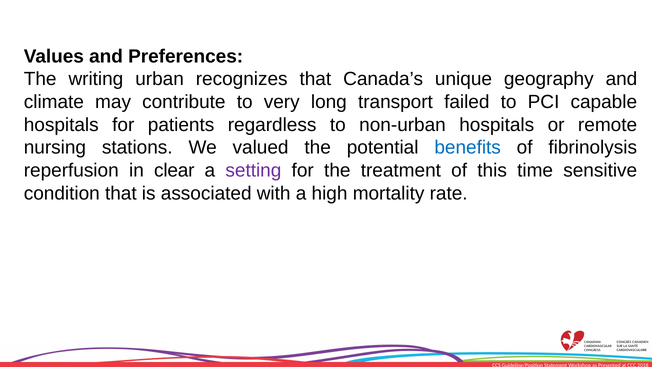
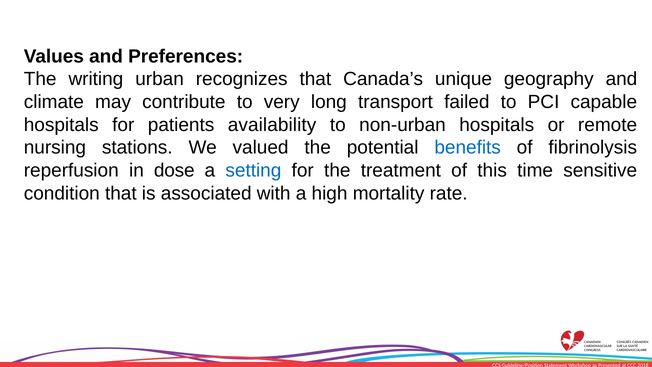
regardless: regardless -> availability (272, 125)
clear: clear -> dose (174, 170)
setting colour: purple -> blue (253, 170)
